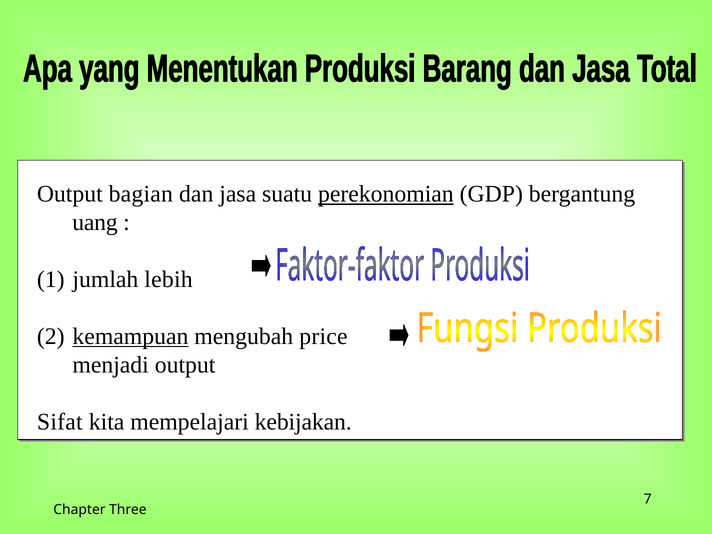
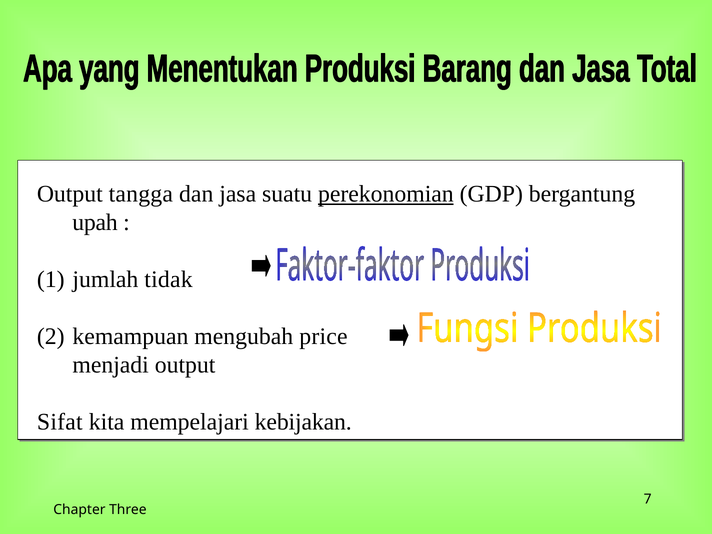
bagian: bagian -> tangga (141, 194)
uang: uang -> upah (95, 222)
lebih: lebih -> tidak (169, 279)
kemampuan underline: present -> none (130, 336)
